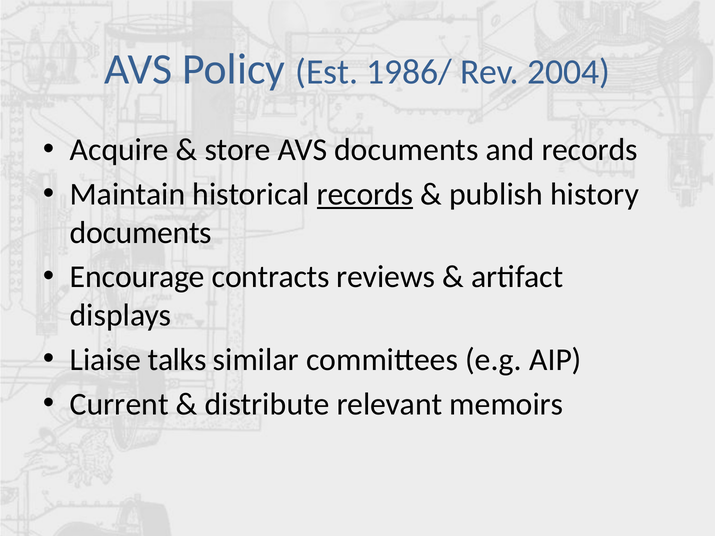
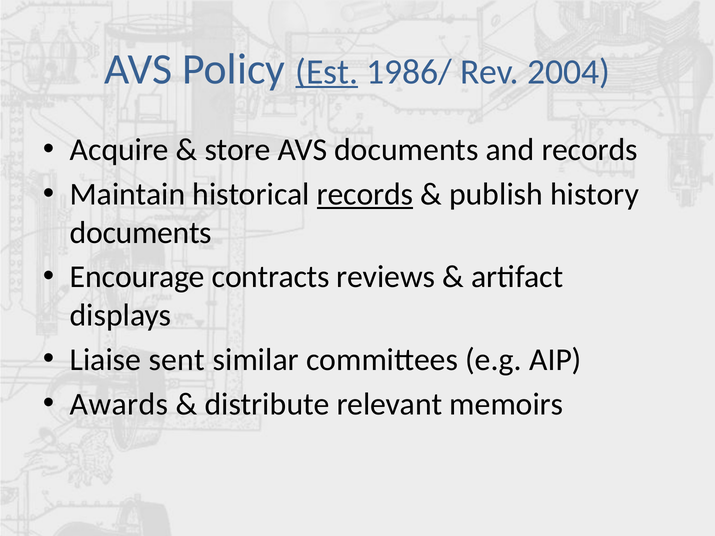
Est underline: none -> present (327, 72)
talks: talks -> sent (177, 360)
Current: Current -> Awards (119, 404)
